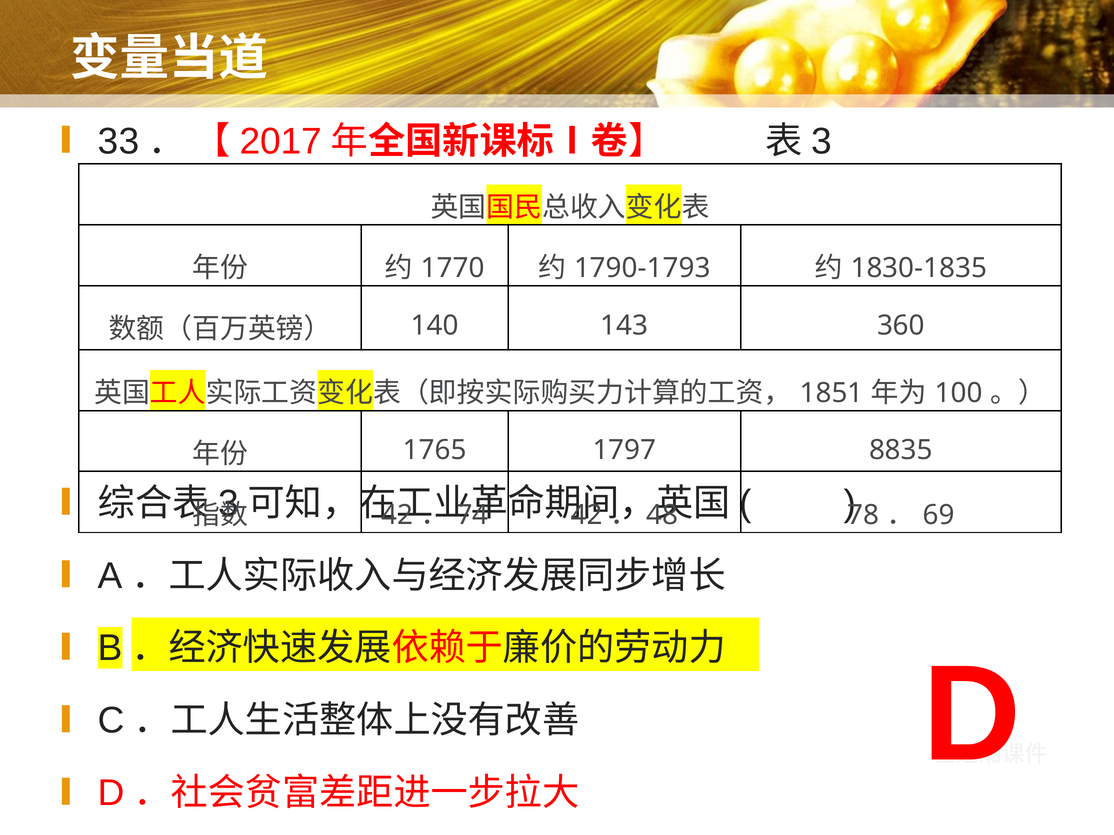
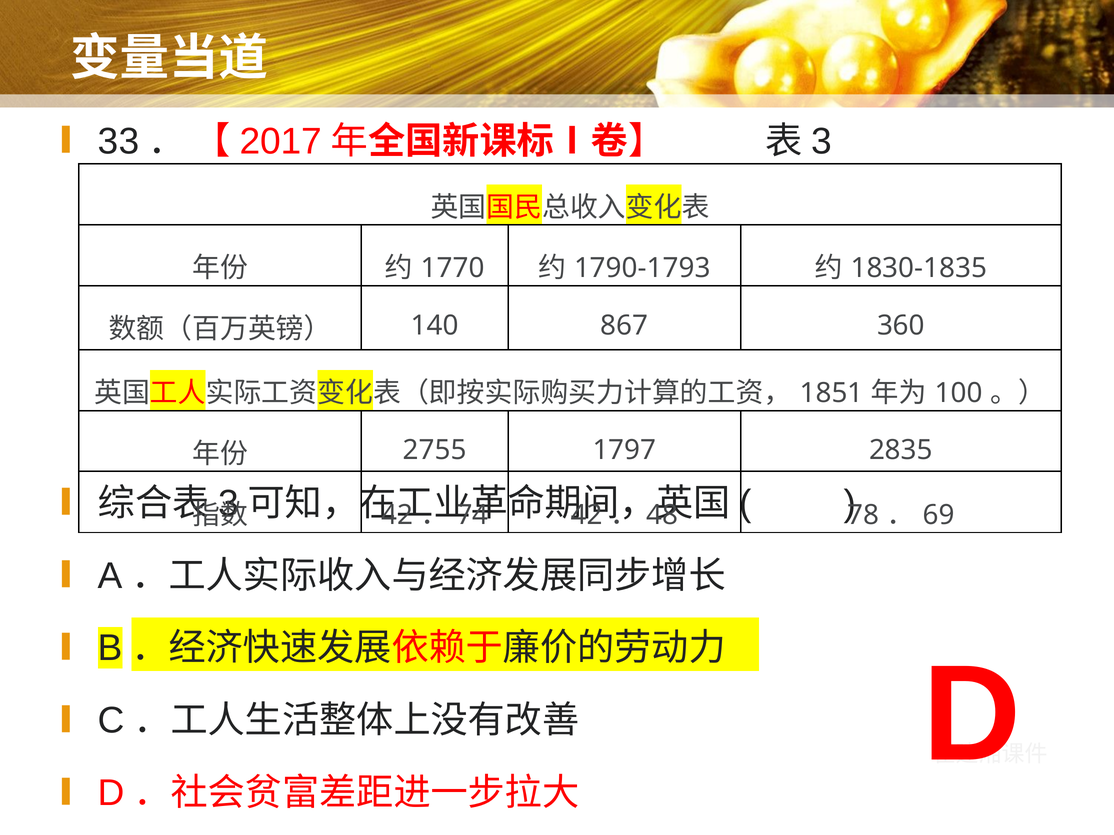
143: 143 -> 867 (624, 326)
1765: 1765 -> 2755 (435, 451)
8835: 8835 -> 2835 (901, 451)
